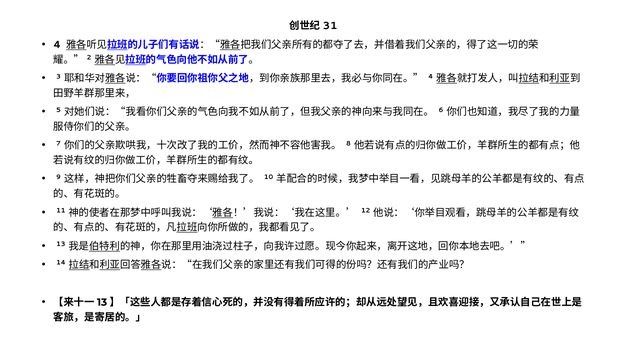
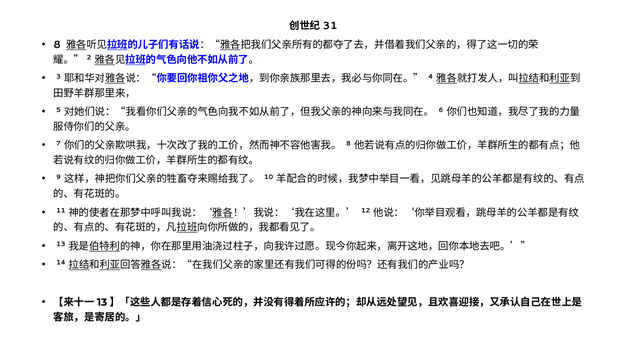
4: 4 -> 8 (57, 45)
